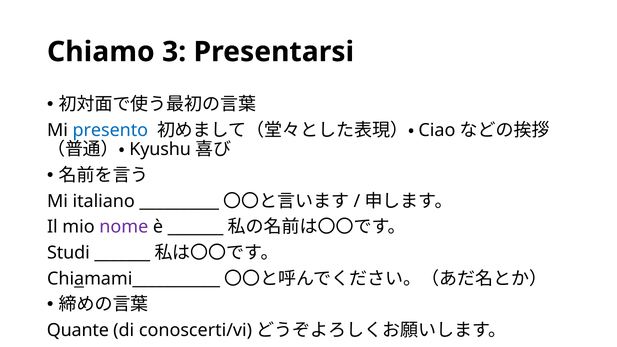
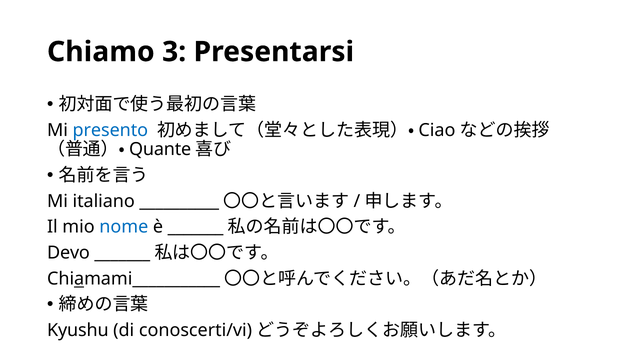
Kyushu: Kyushu -> Quante (160, 150)
nome colour: purple -> blue (124, 227)
Studi: Studi -> Devo (68, 253)
Quante: Quante -> Kyushu (78, 330)
